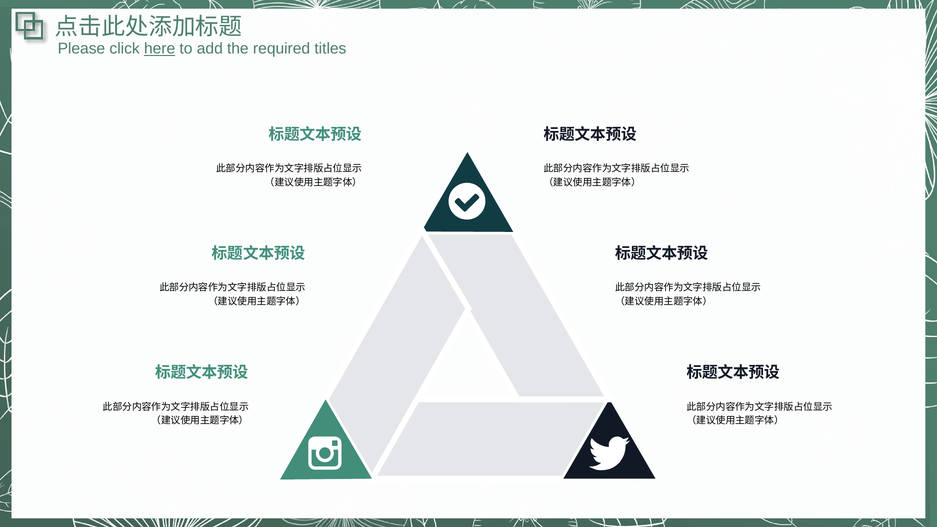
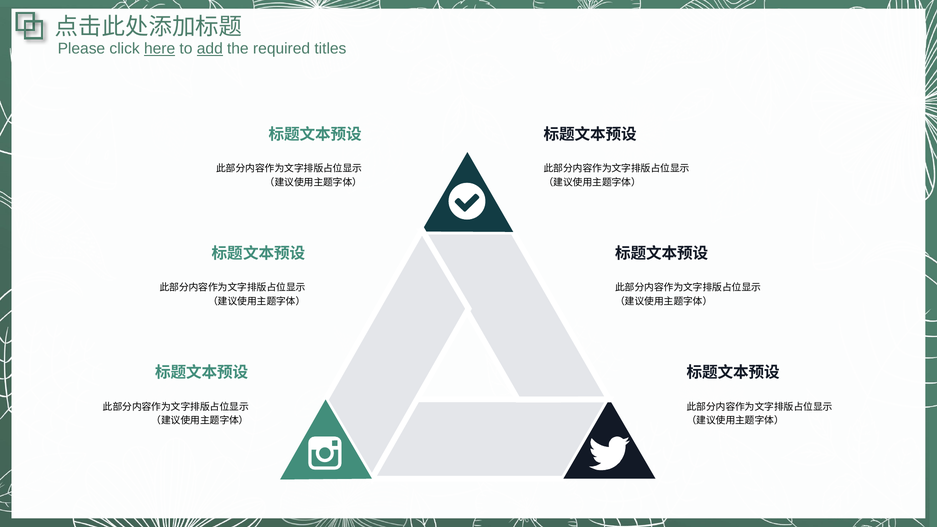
add underline: none -> present (210, 49)
